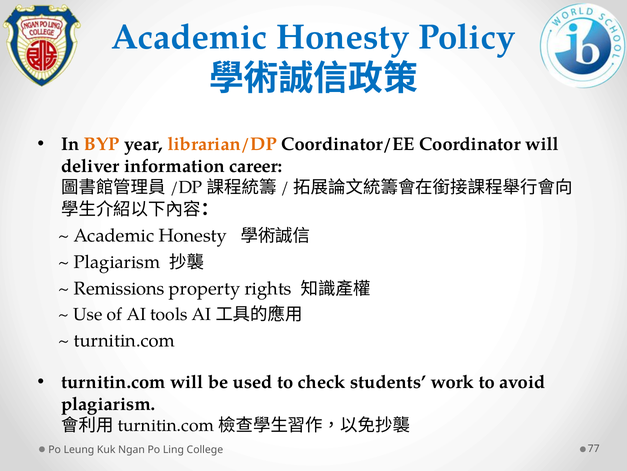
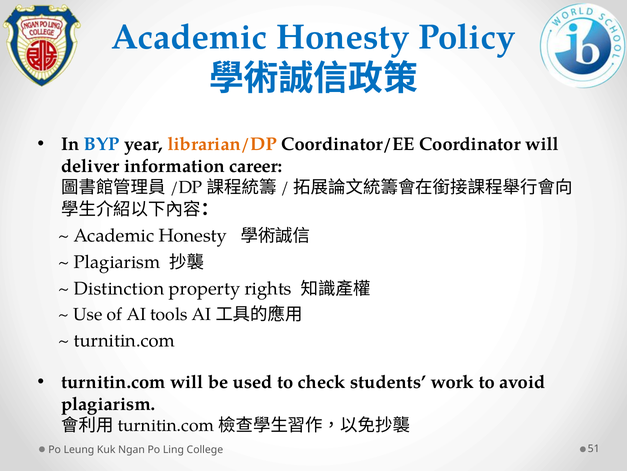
BYP colour: orange -> blue (102, 144)
Remissions: Remissions -> Distinction (119, 288)
77: 77 -> 51 (594, 448)
